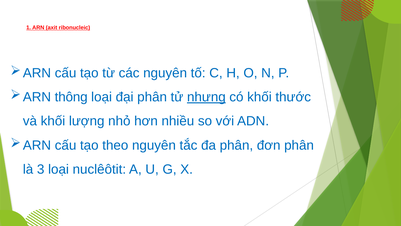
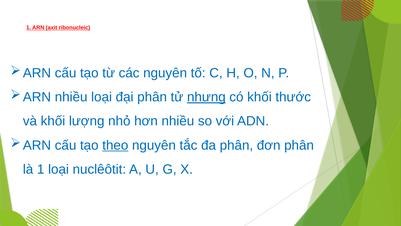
thông: thông -> nhiều (71, 97)
theo underline: none -> present (115, 145)
là 3: 3 -> 1 (41, 169)
